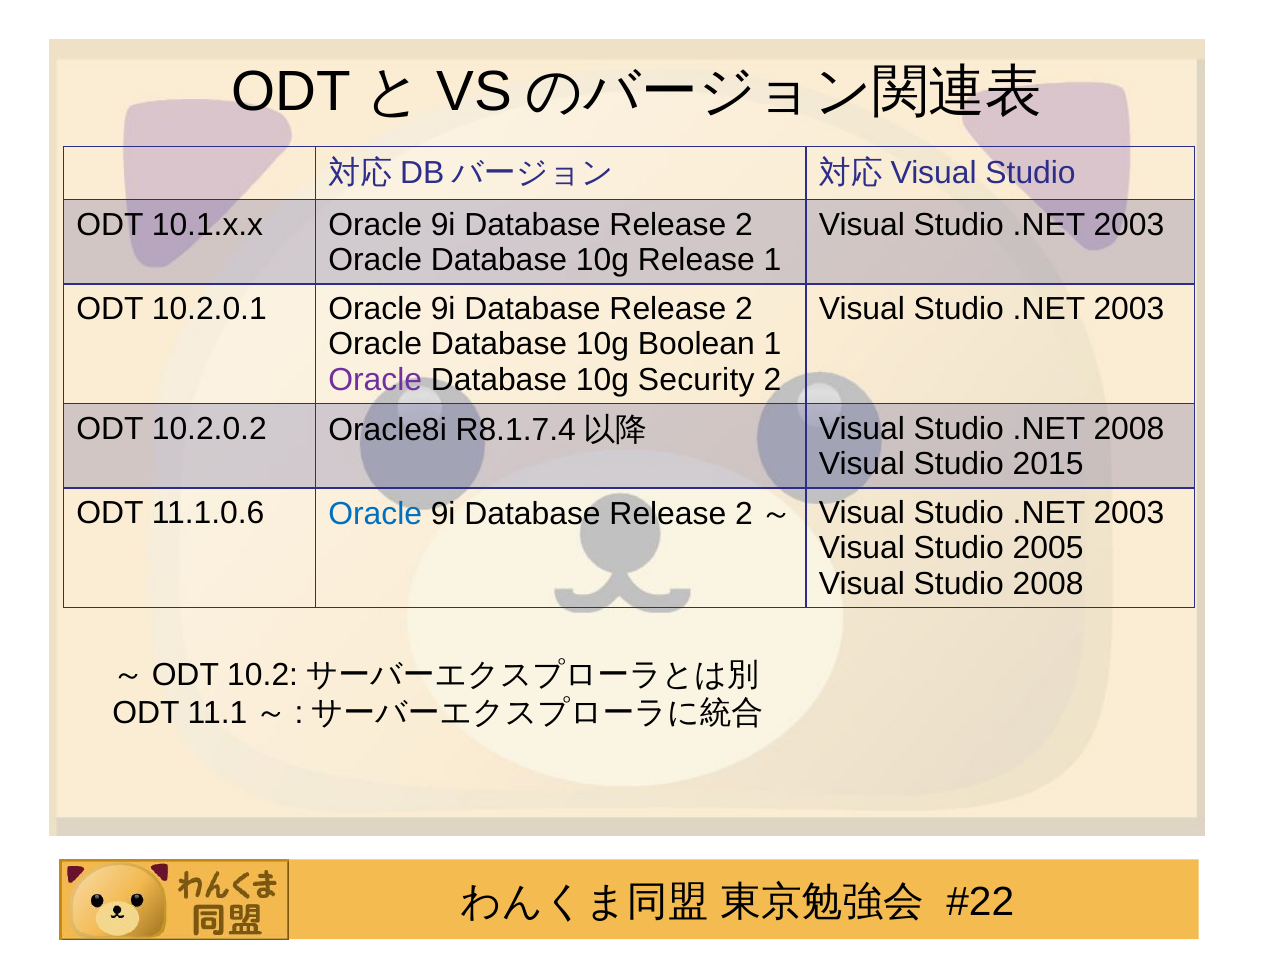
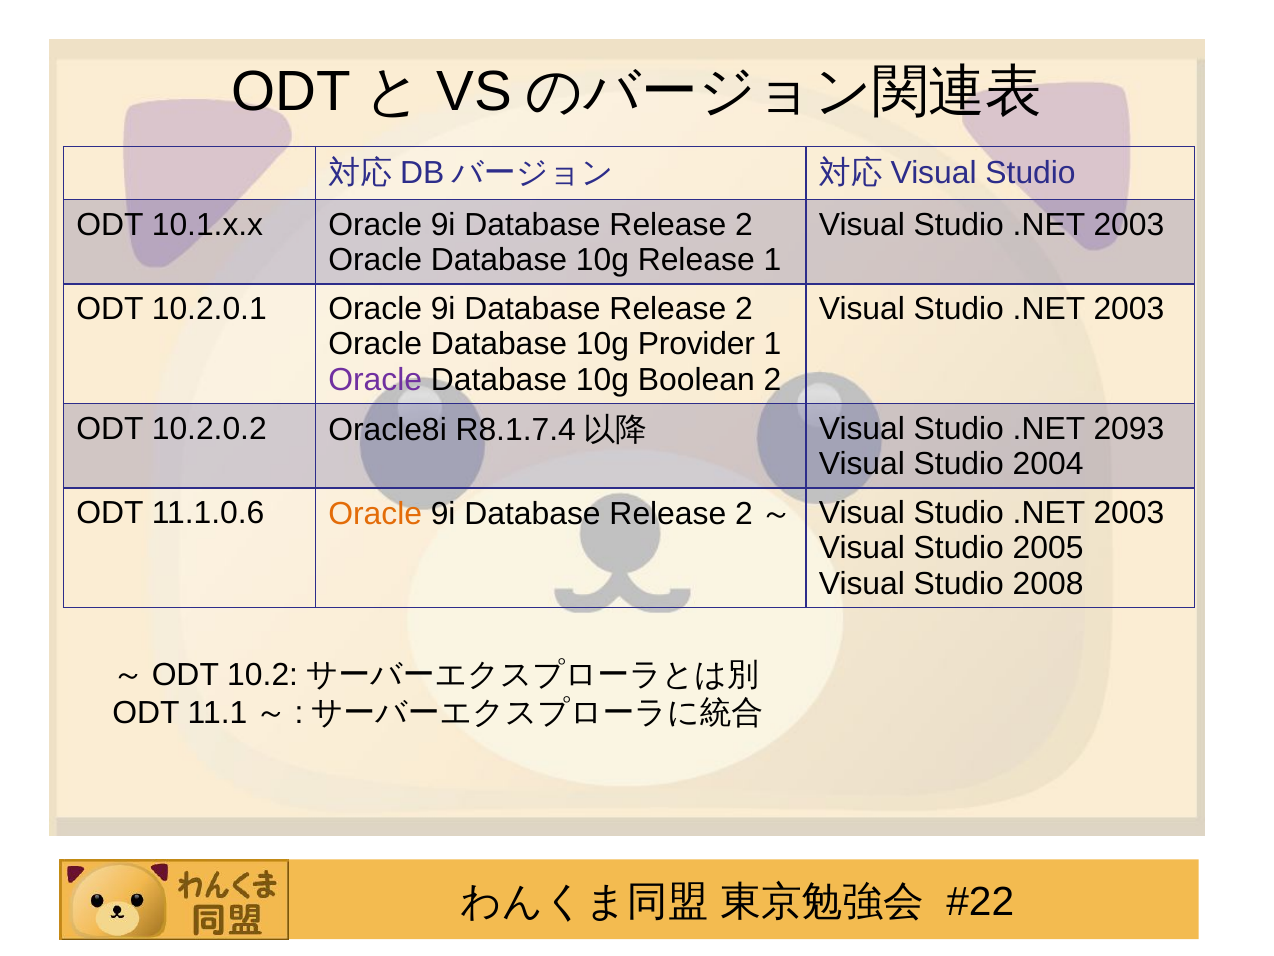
Boolean: Boolean -> Provider (696, 344)
Security: Security -> Boolean (696, 380)
.NET 2008: 2008 -> 2093 (1129, 428)
2015: 2015 -> 2004 (1048, 464)
Oracle colour: blue -> orange (375, 514)
